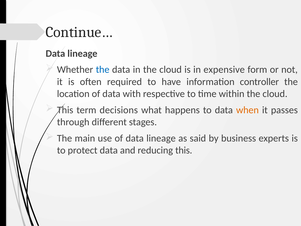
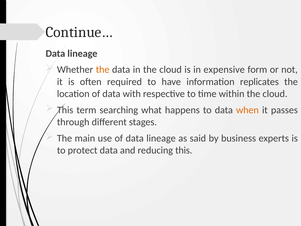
the colour: blue -> orange (103, 70)
controller: controller -> replicates (259, 82)
decisions: decisions -> searching (119, 110)
